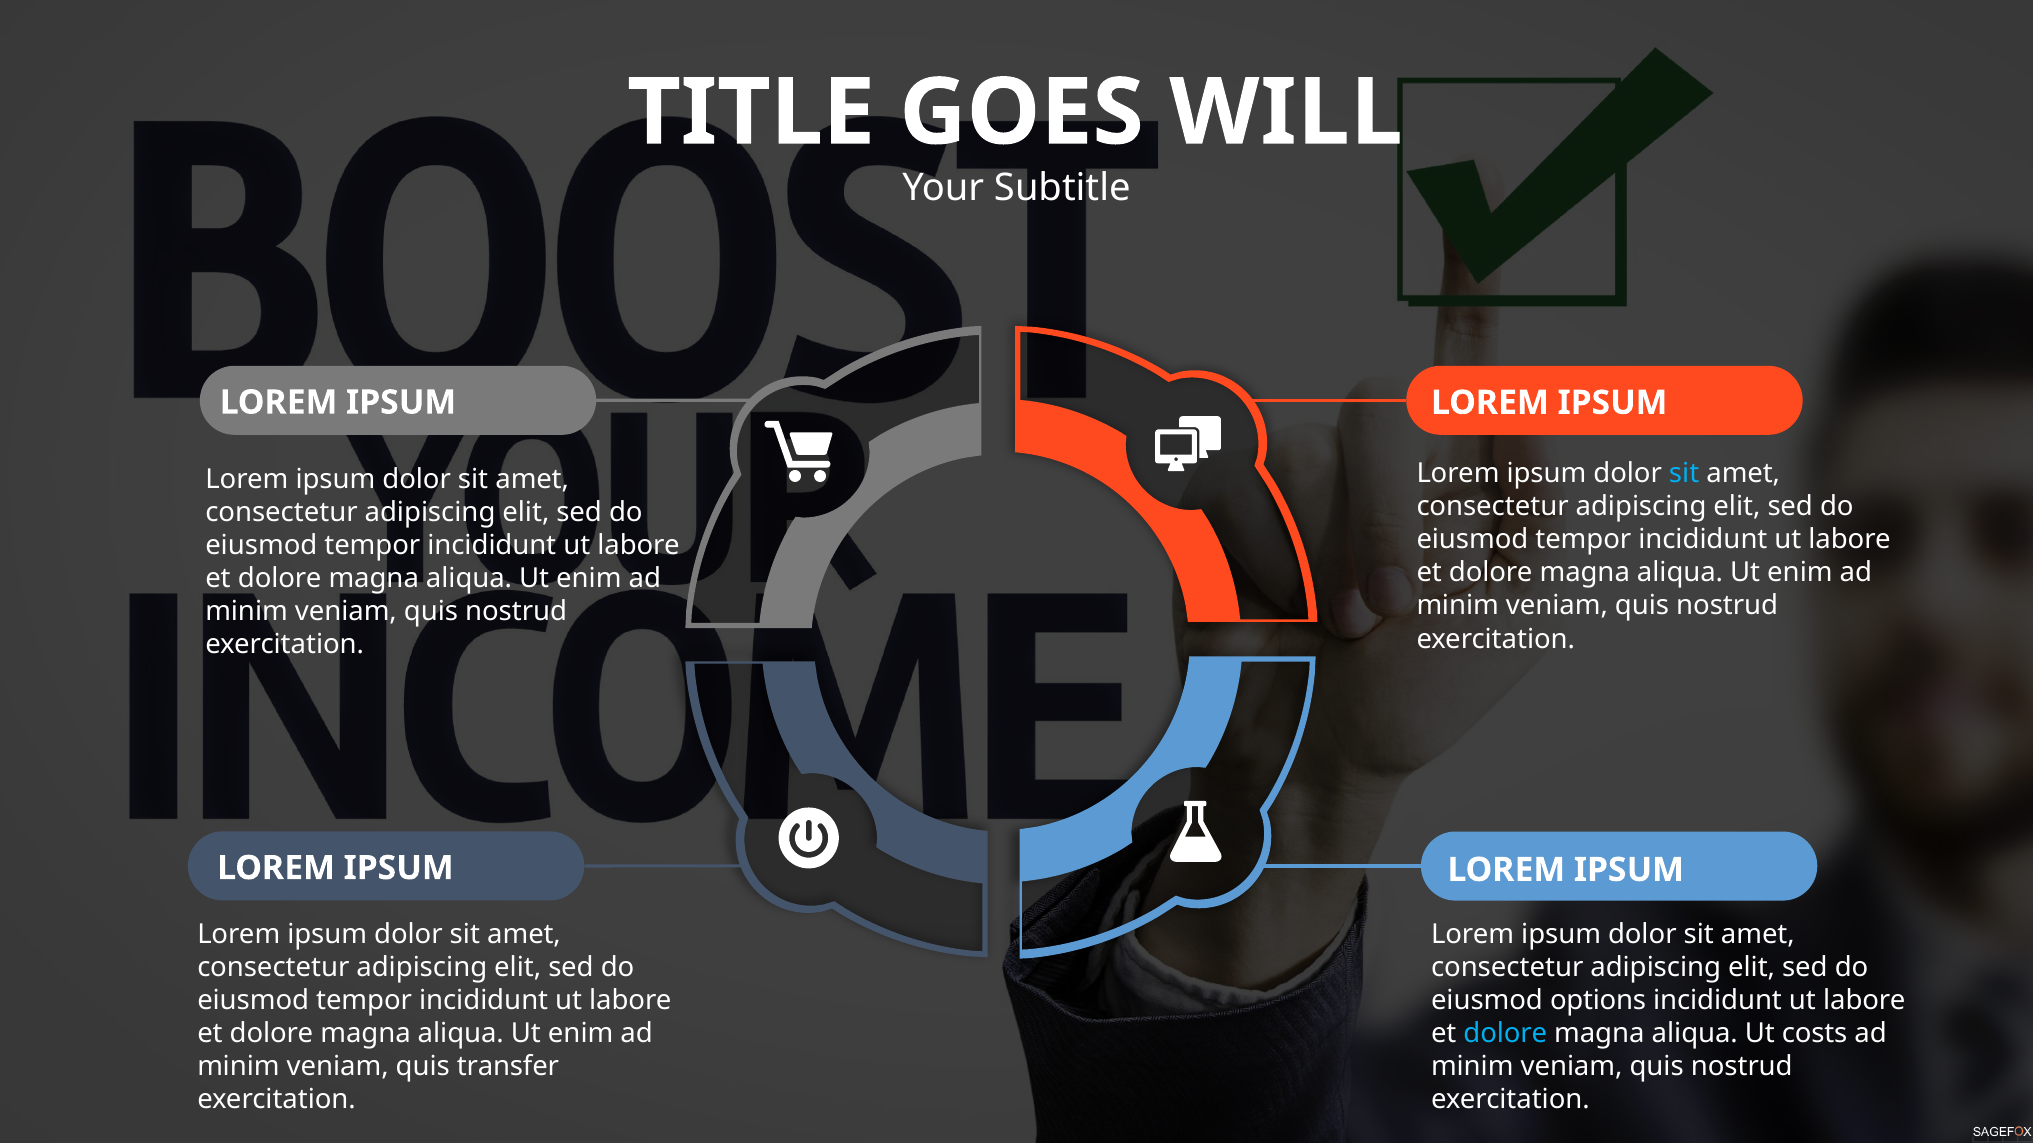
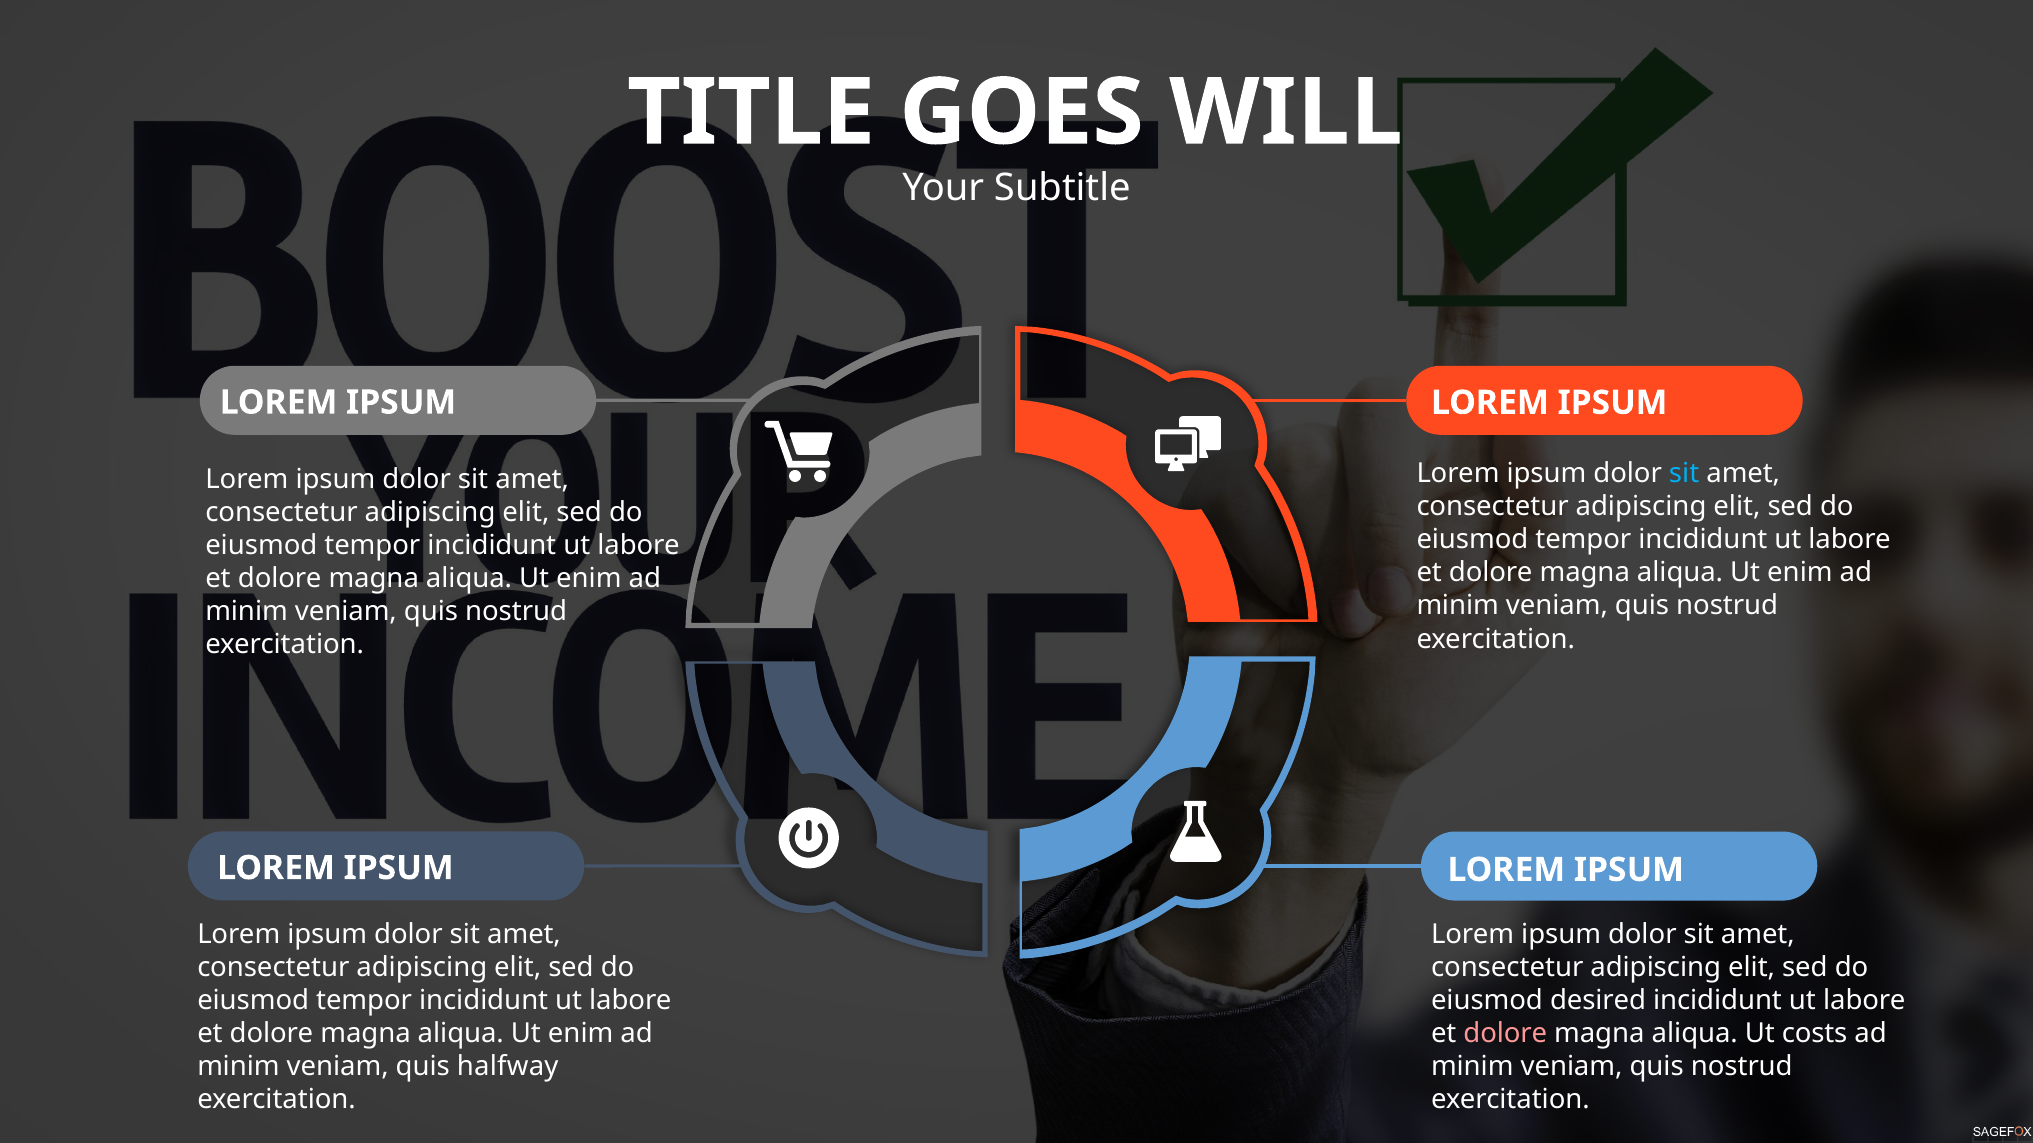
options: options -> desired (1598, 1001)
dolore colour: light blue -> pink (1505, 1034)
transfer: transfer -> halfway (508, 1067)
